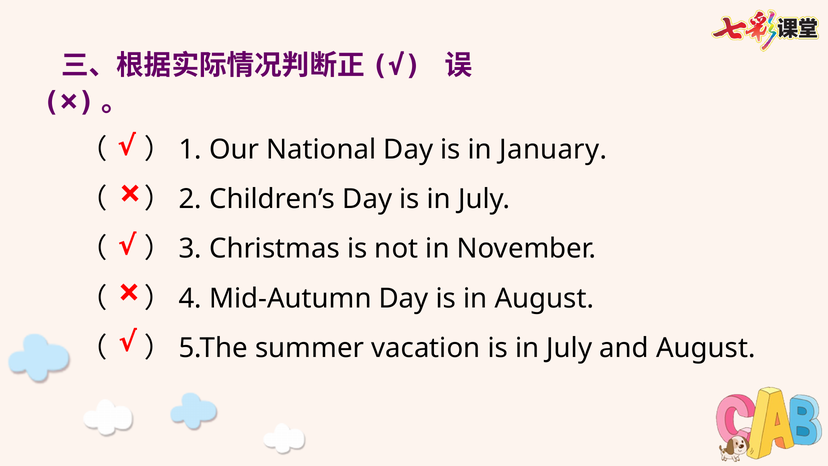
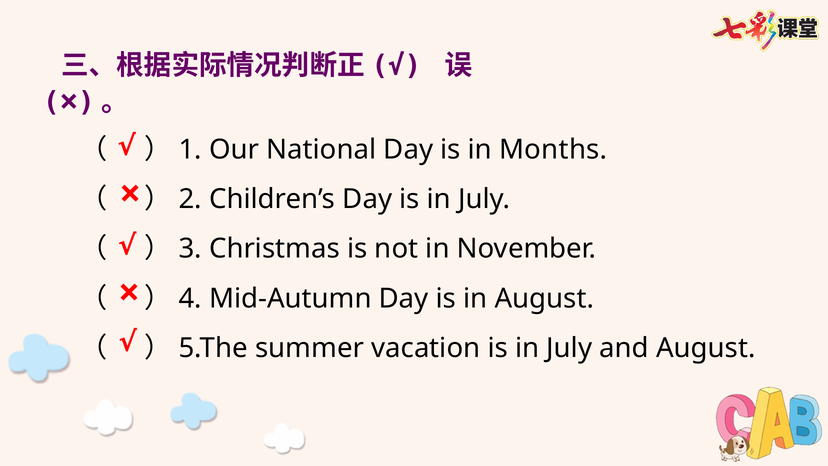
January: January -> Months (553, 149)
